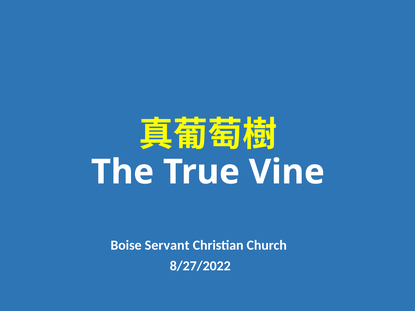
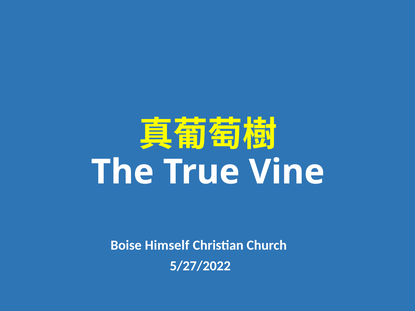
Servant: Servant -> Himself (167, 246)
8/27/2022: 8/27/2022 -> 5/27/2022 (200, 266)
